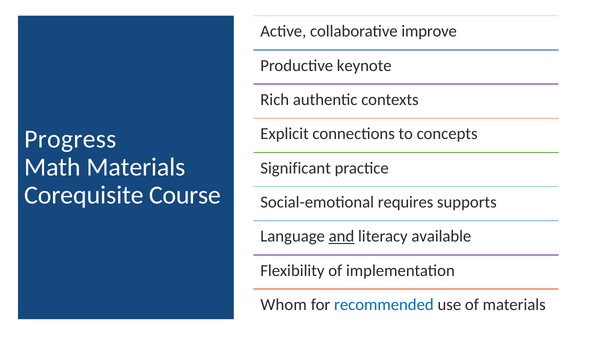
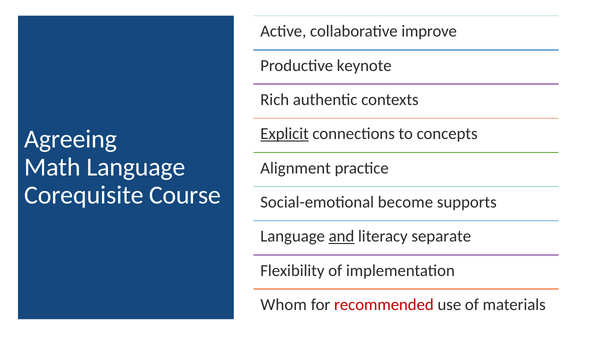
Explicit underline: none -> present (285, 134)
Progress: Progress -> Agreeing (70, 139)
Math Materials: Materials -> Language (136, 167)
Significant: Significant -> Alignment (296, 168)
requires: requires -> become (405, 202)
available: available -> separate (441, 236)
recommended colour: blue -> red (384, 304)
